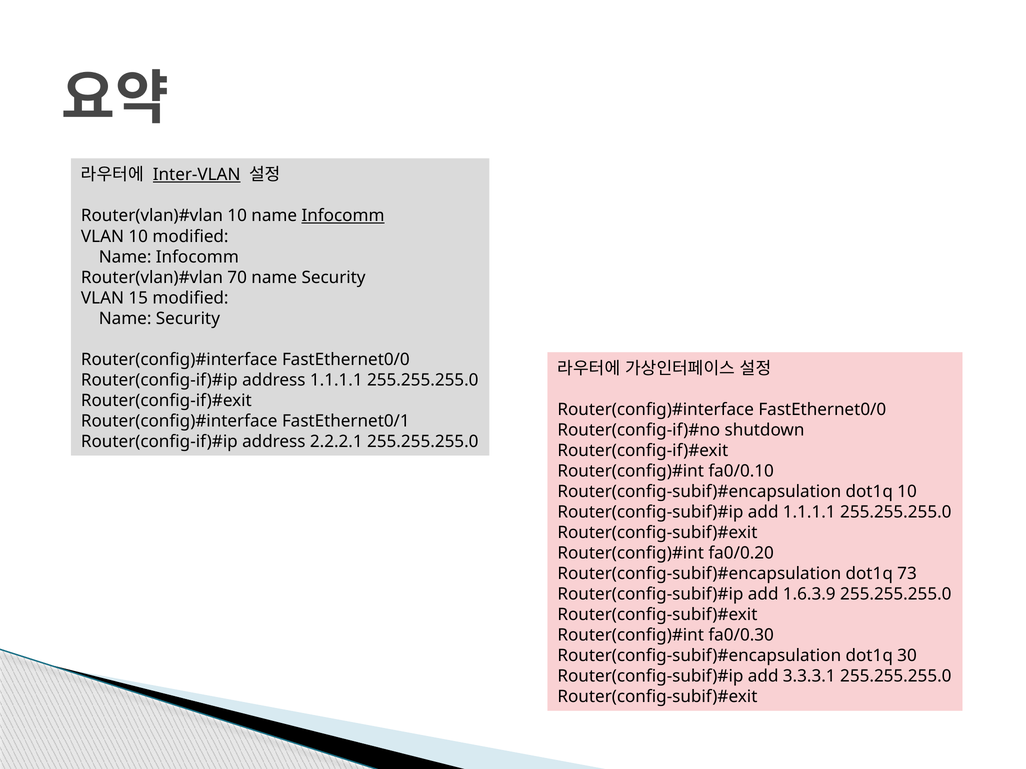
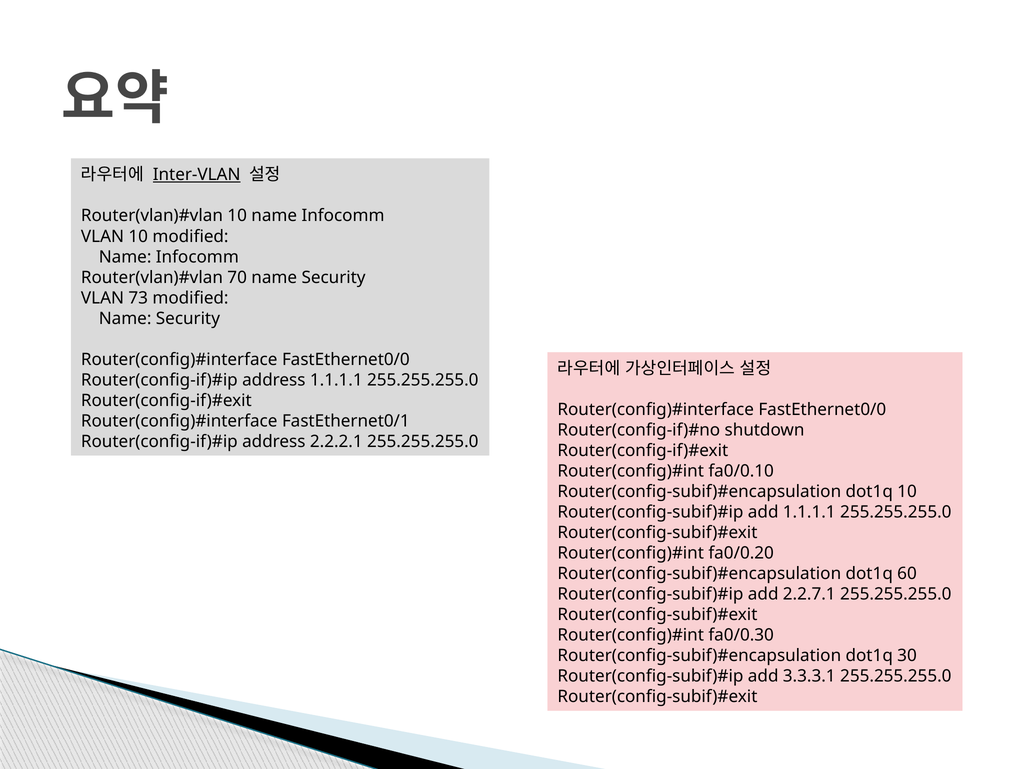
Infocomm underline: present -> none (343, 216)
15: 15 -> 73 (138, 298)
73: 73 -> 60 (907, 574)
1.6.3.9: 1.6.3.9 -> 2.2.7.1 (809, 595)
